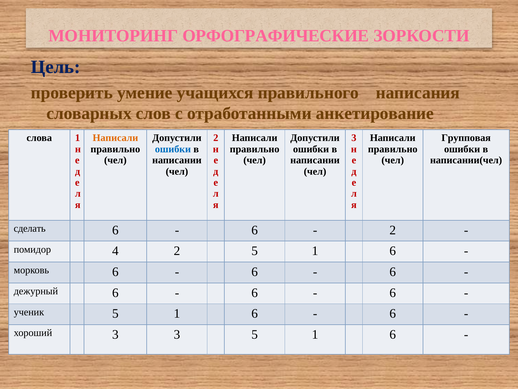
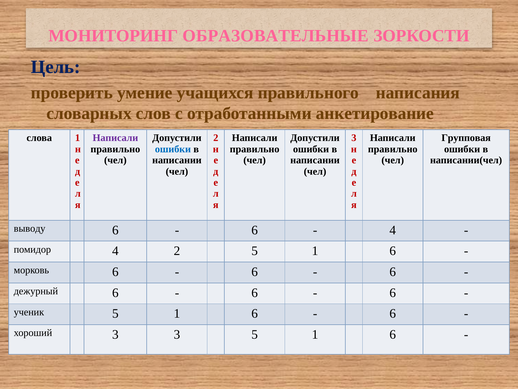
ОРФОГРАФИЧЕСКИЕ: ОРФОГРАФИЧЕСКИЕ -> ОБРАЗОВАТЕЛЬНЫЕ (276, 36)
Написали colour: orange -> purple (115, 138)
сделать: сделать -> выводу (30, 228)
2: 2 -> 4 (393, 230)
